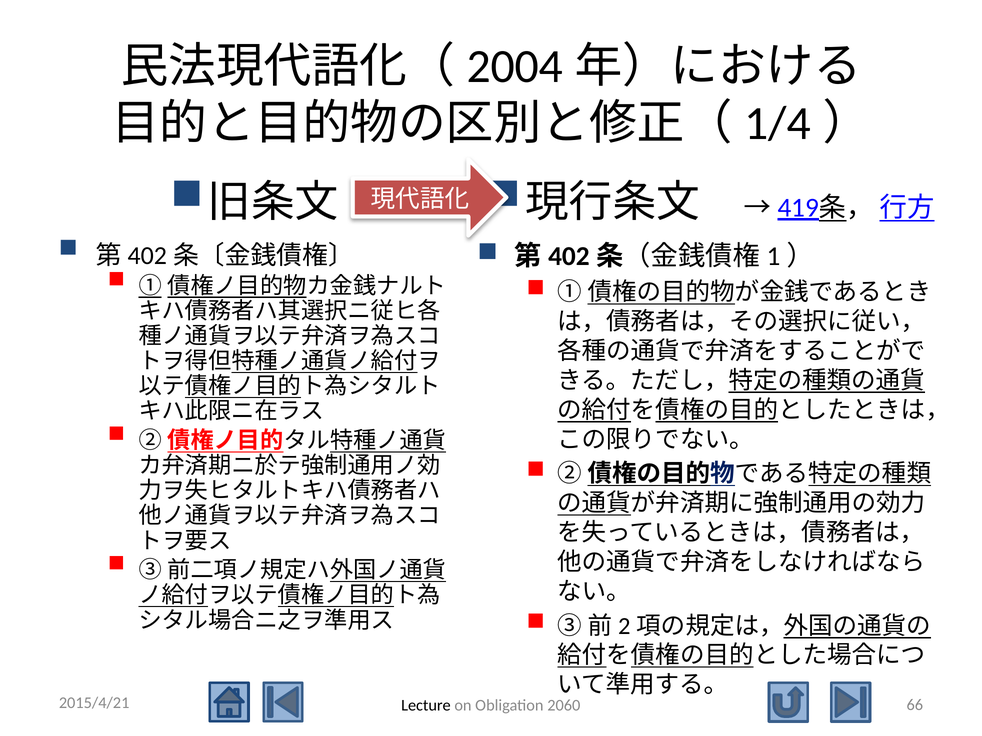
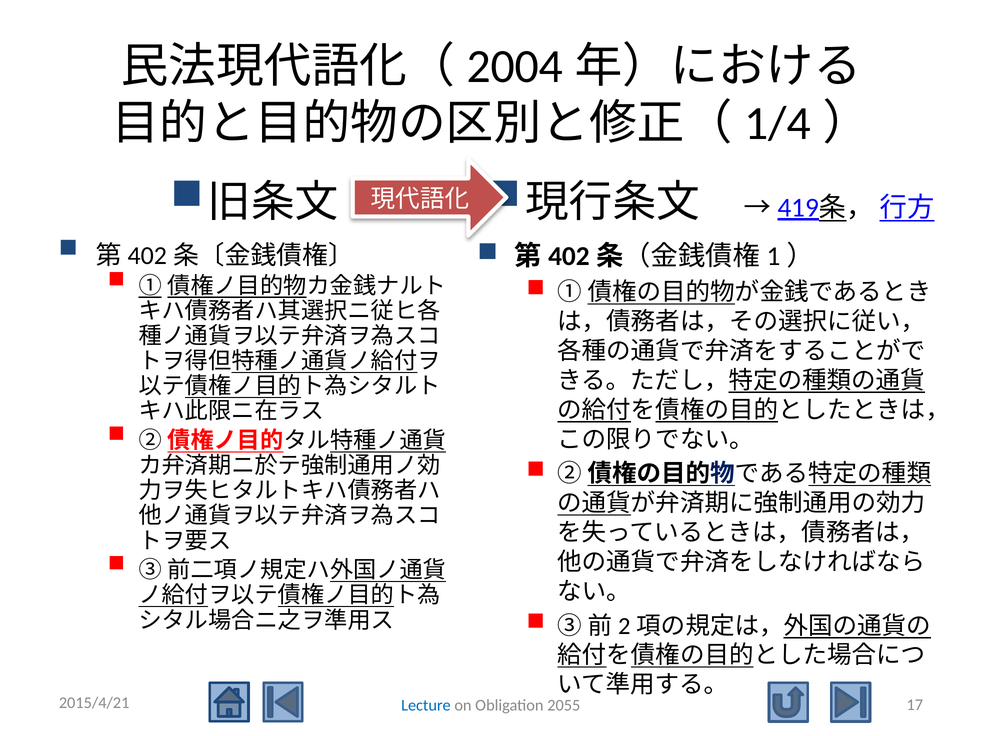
66: 66 -> 17 (915, 705)
Lecture colour: black -> blue (426, 706)
2060: 2060 -> 2055 (564, 706)
